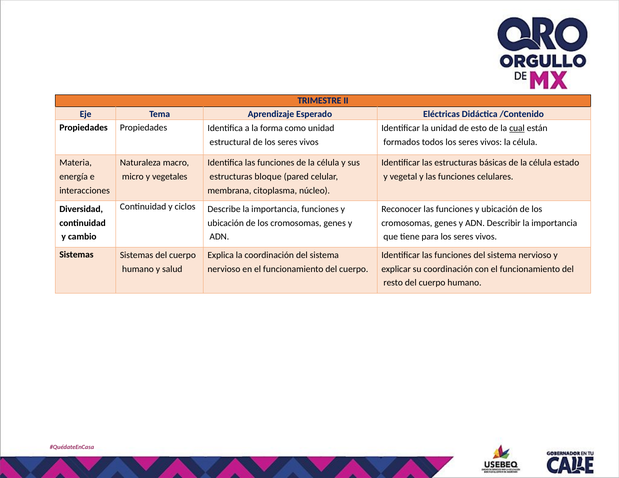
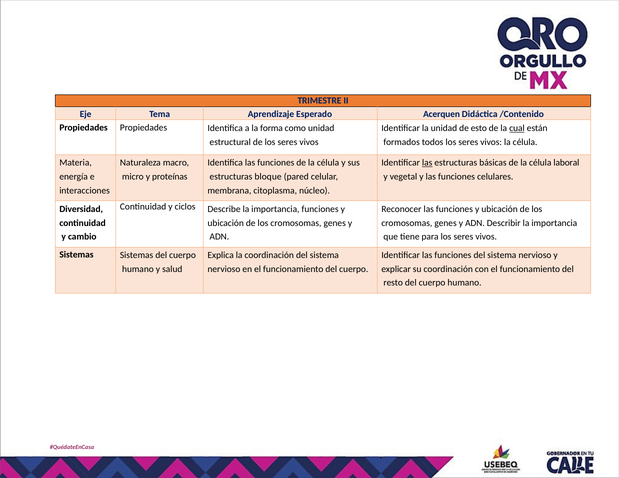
Eléctricas: Eléctricas -> Acerquen (442, 114)
las underline: none -> present (427, 163)
estado: estado -> laboral (566, 163)
vegetales: vegetales -> proteínas (170, 177)
